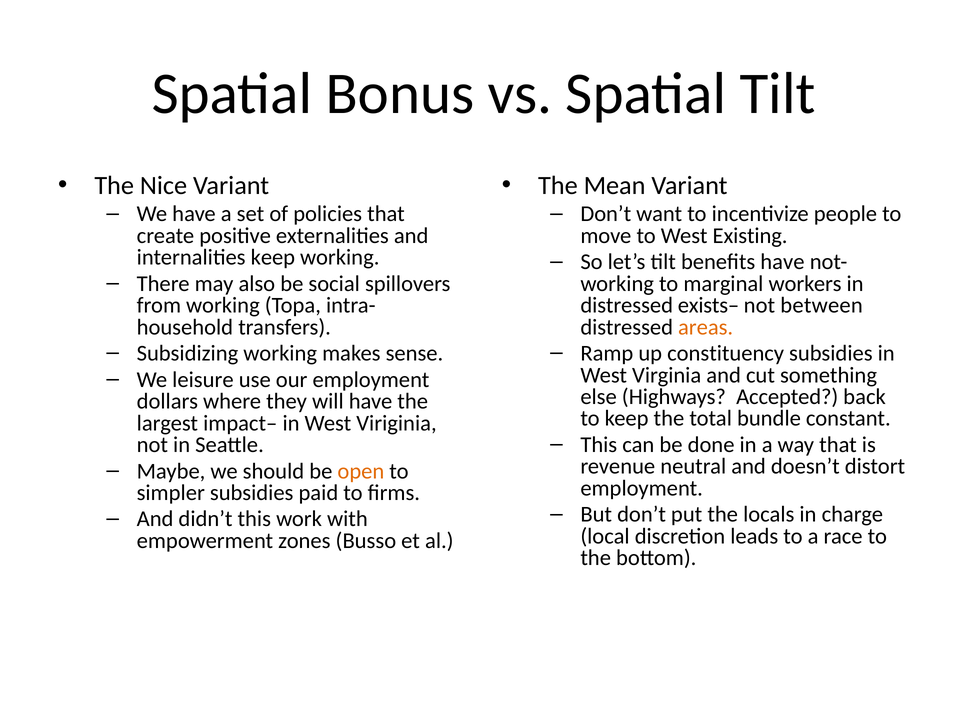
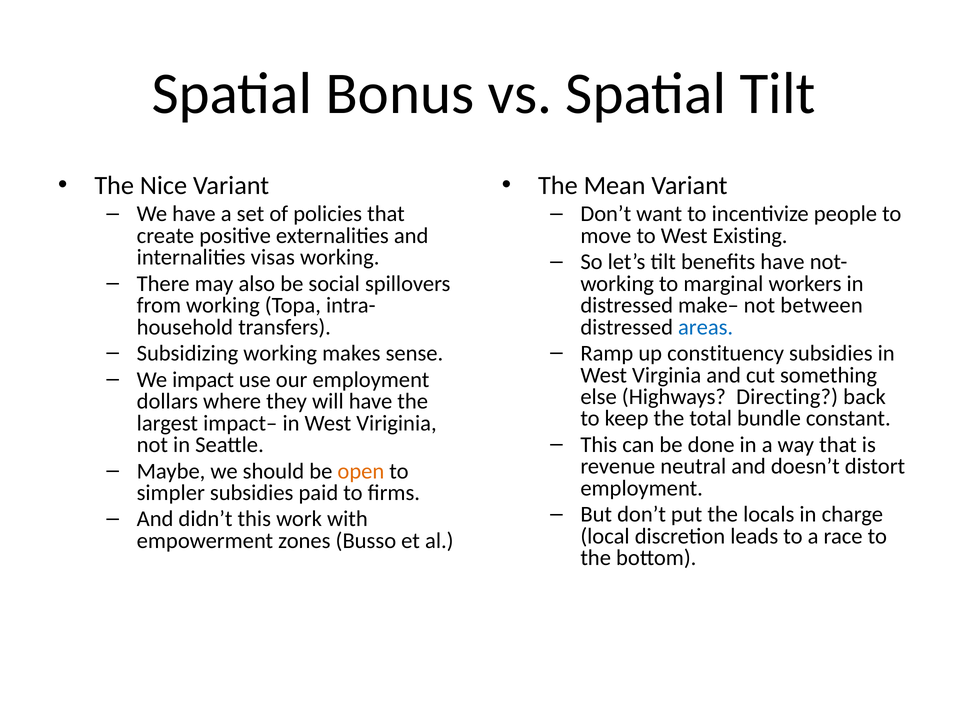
internalities keep: keep -> visas (273, 257)
exists–: exists– -> make– (708, 305)
areas colour: orange -> blue (706, 327)
leisure: leisure -> impact (203, 380)
Accepted: Accepted -> Directing (787, 397)
